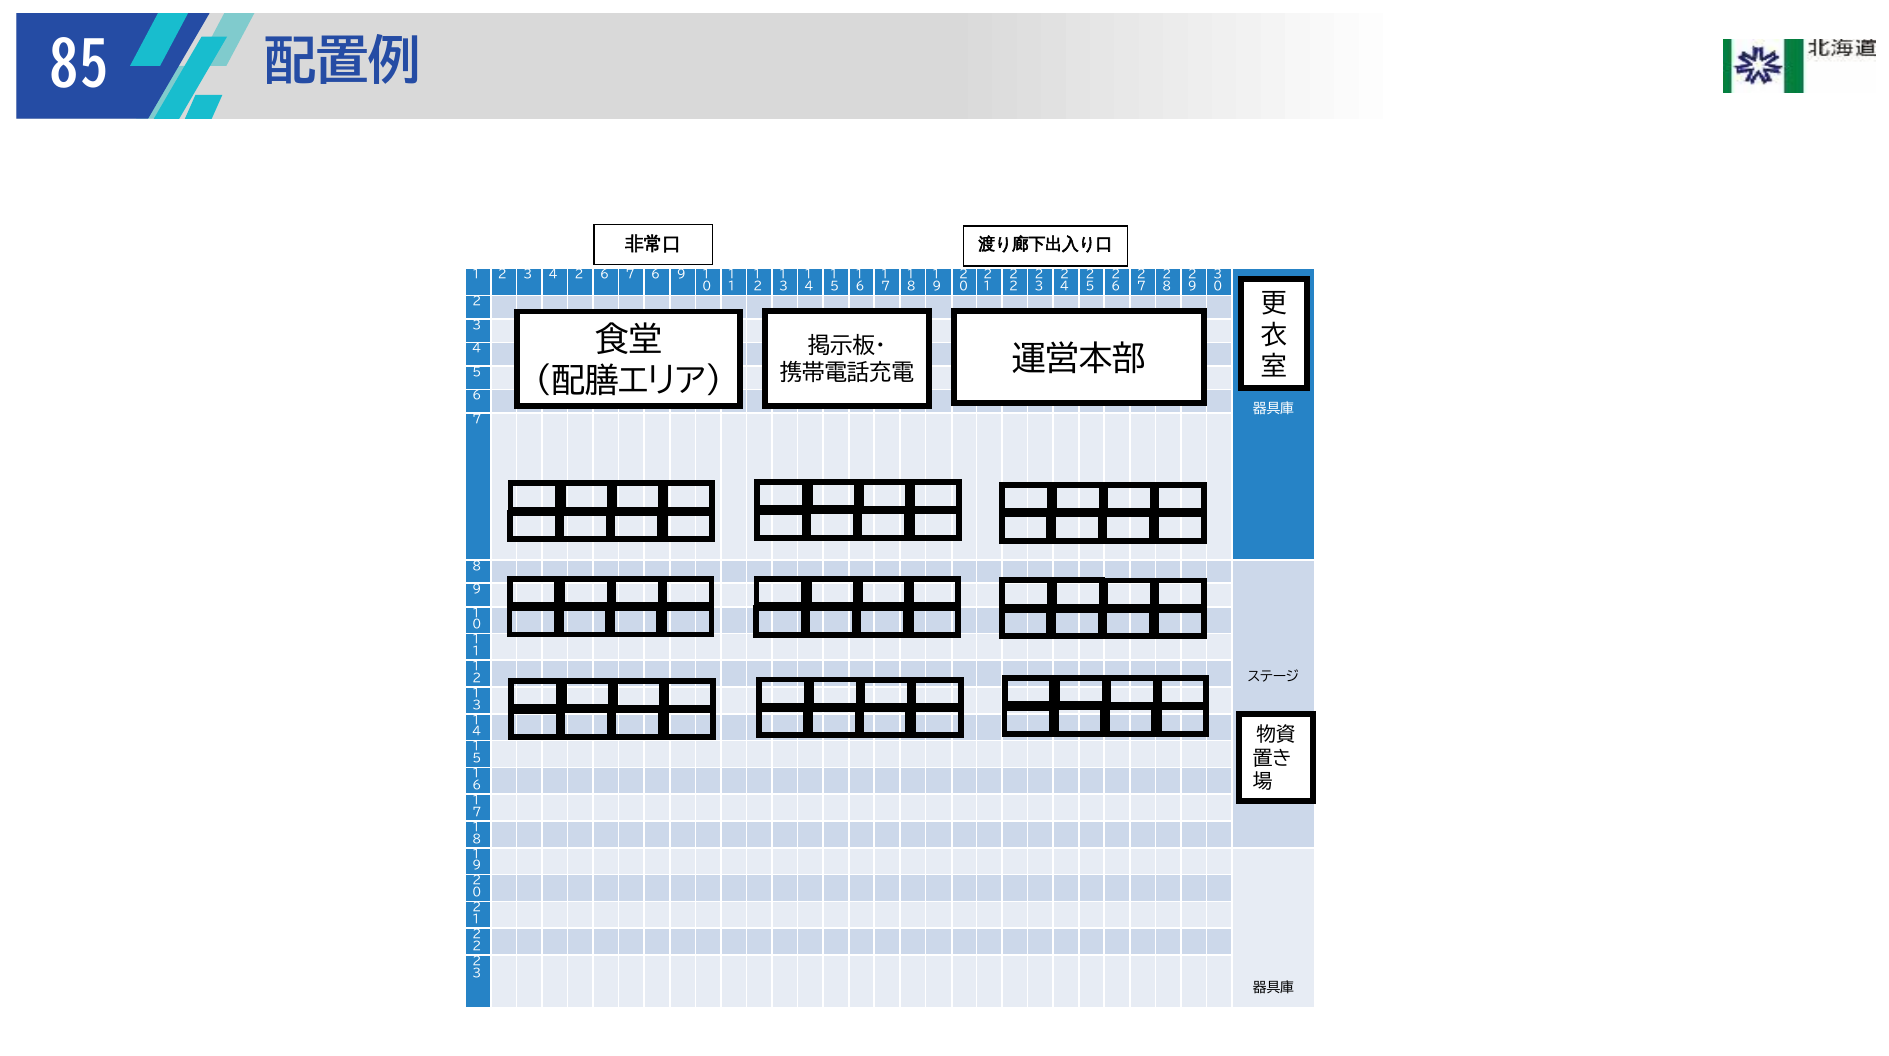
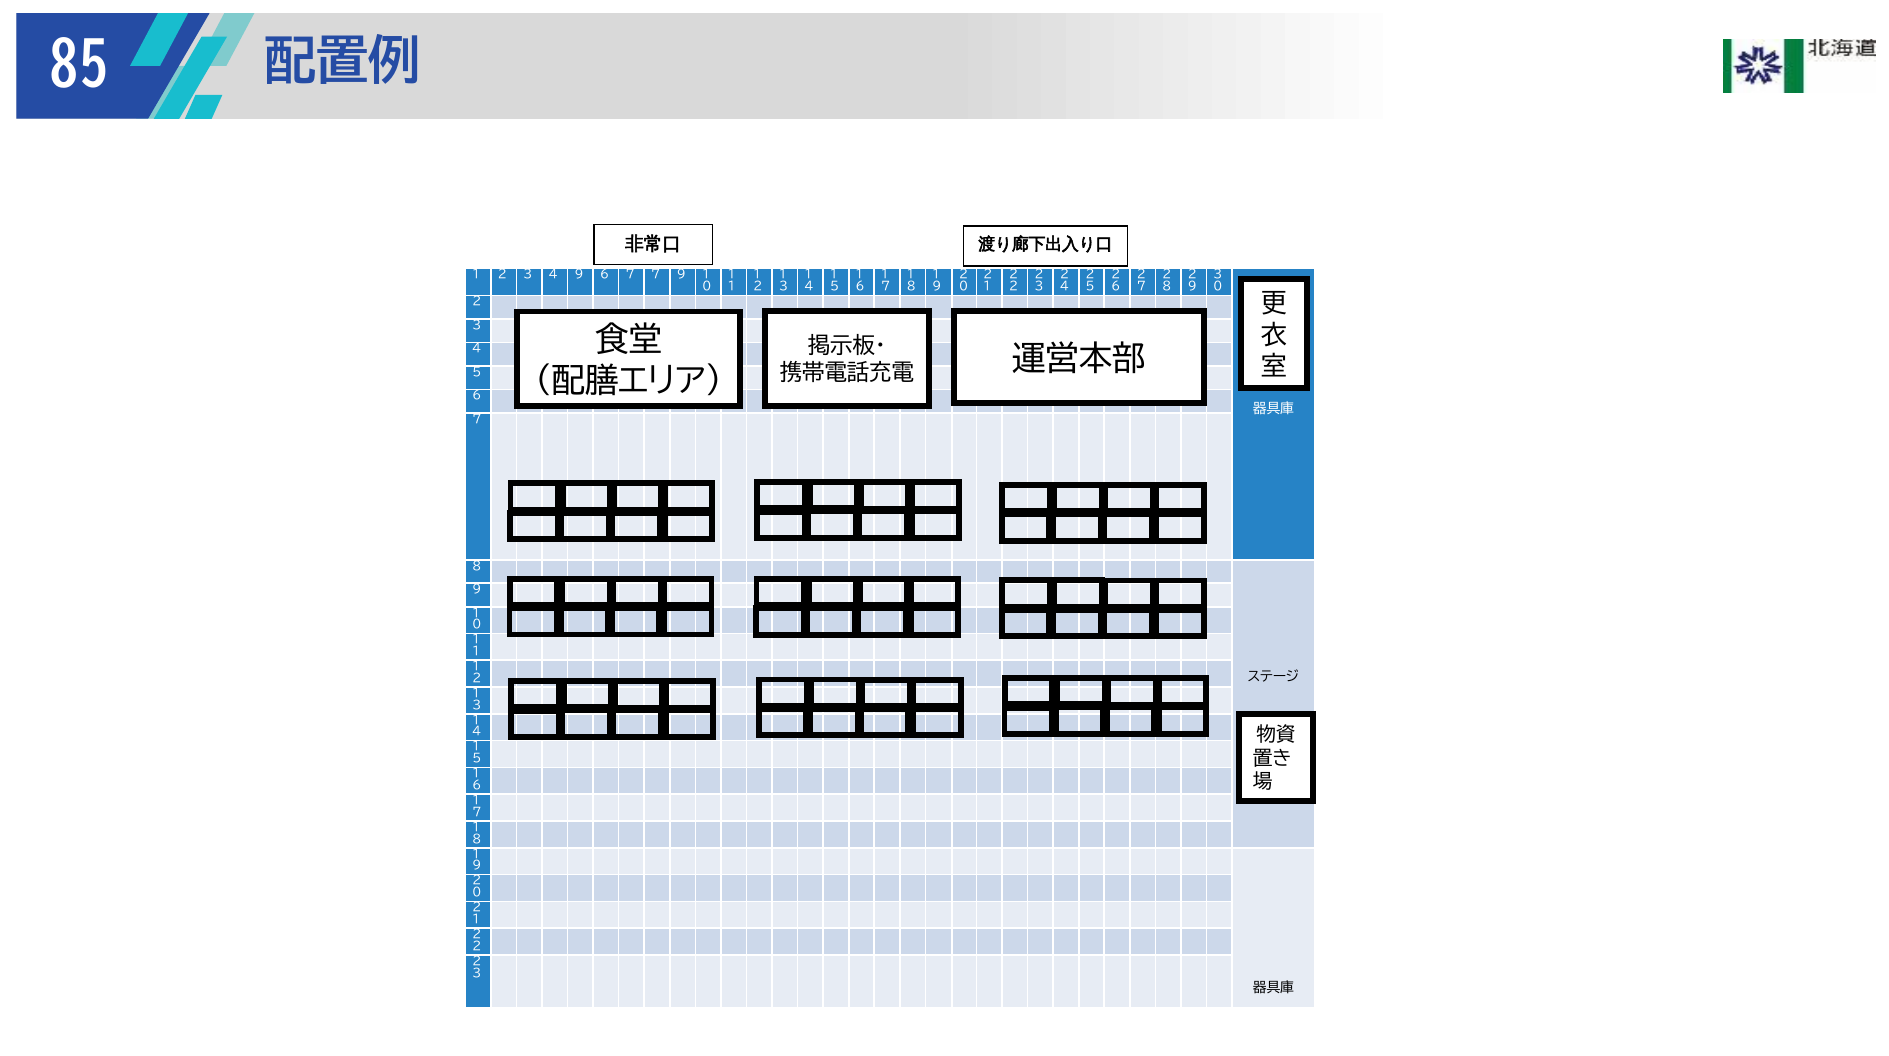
3 4 2: 2 -> 9 (579, 275)
7 6: 6 -> 7 (656, 275)
